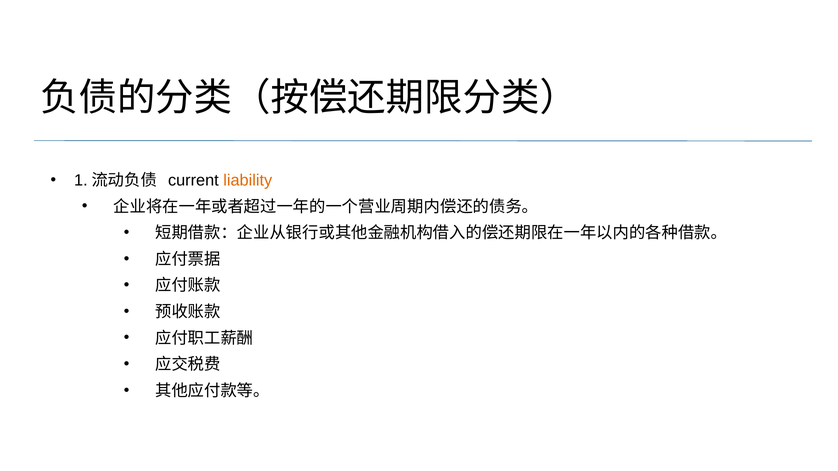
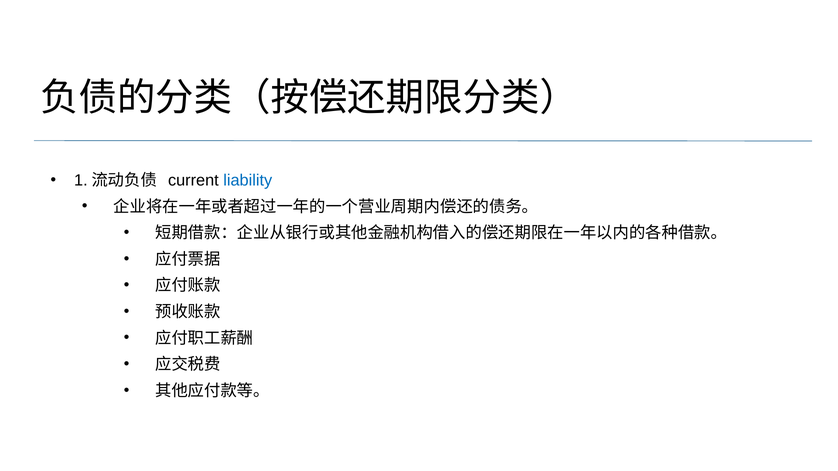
liability colour: orange -> blue (248, 181)
